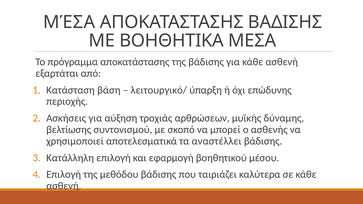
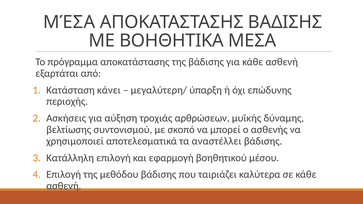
βάση: βάση -> κάνει (109, 90)
λειτουργικό/: λειτουργικό/ -> μεγαλύτερη/ (159, 90)
